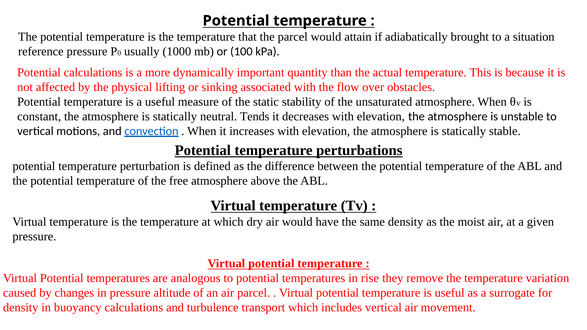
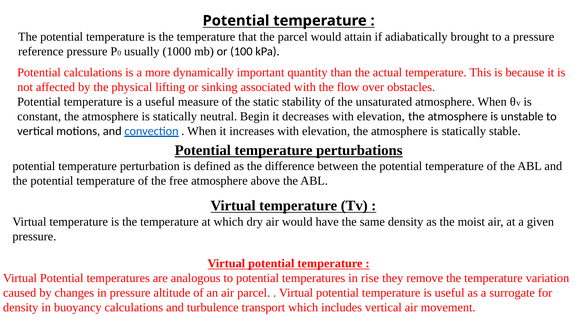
a situation: situation -> pressure (534, 37)
Tends: Tends -> Begin (255, 116)
